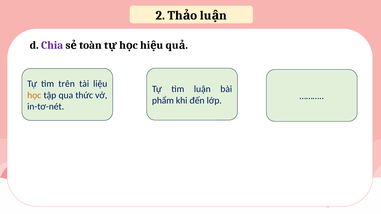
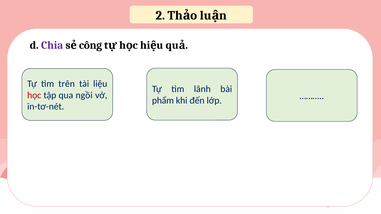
toàn: toàn -> công (90, 45)
luận: luận -> lãnh (202, 89)
học colour: orange -> red (34, 95)
thức: thức -> ngồi (84, 95)
